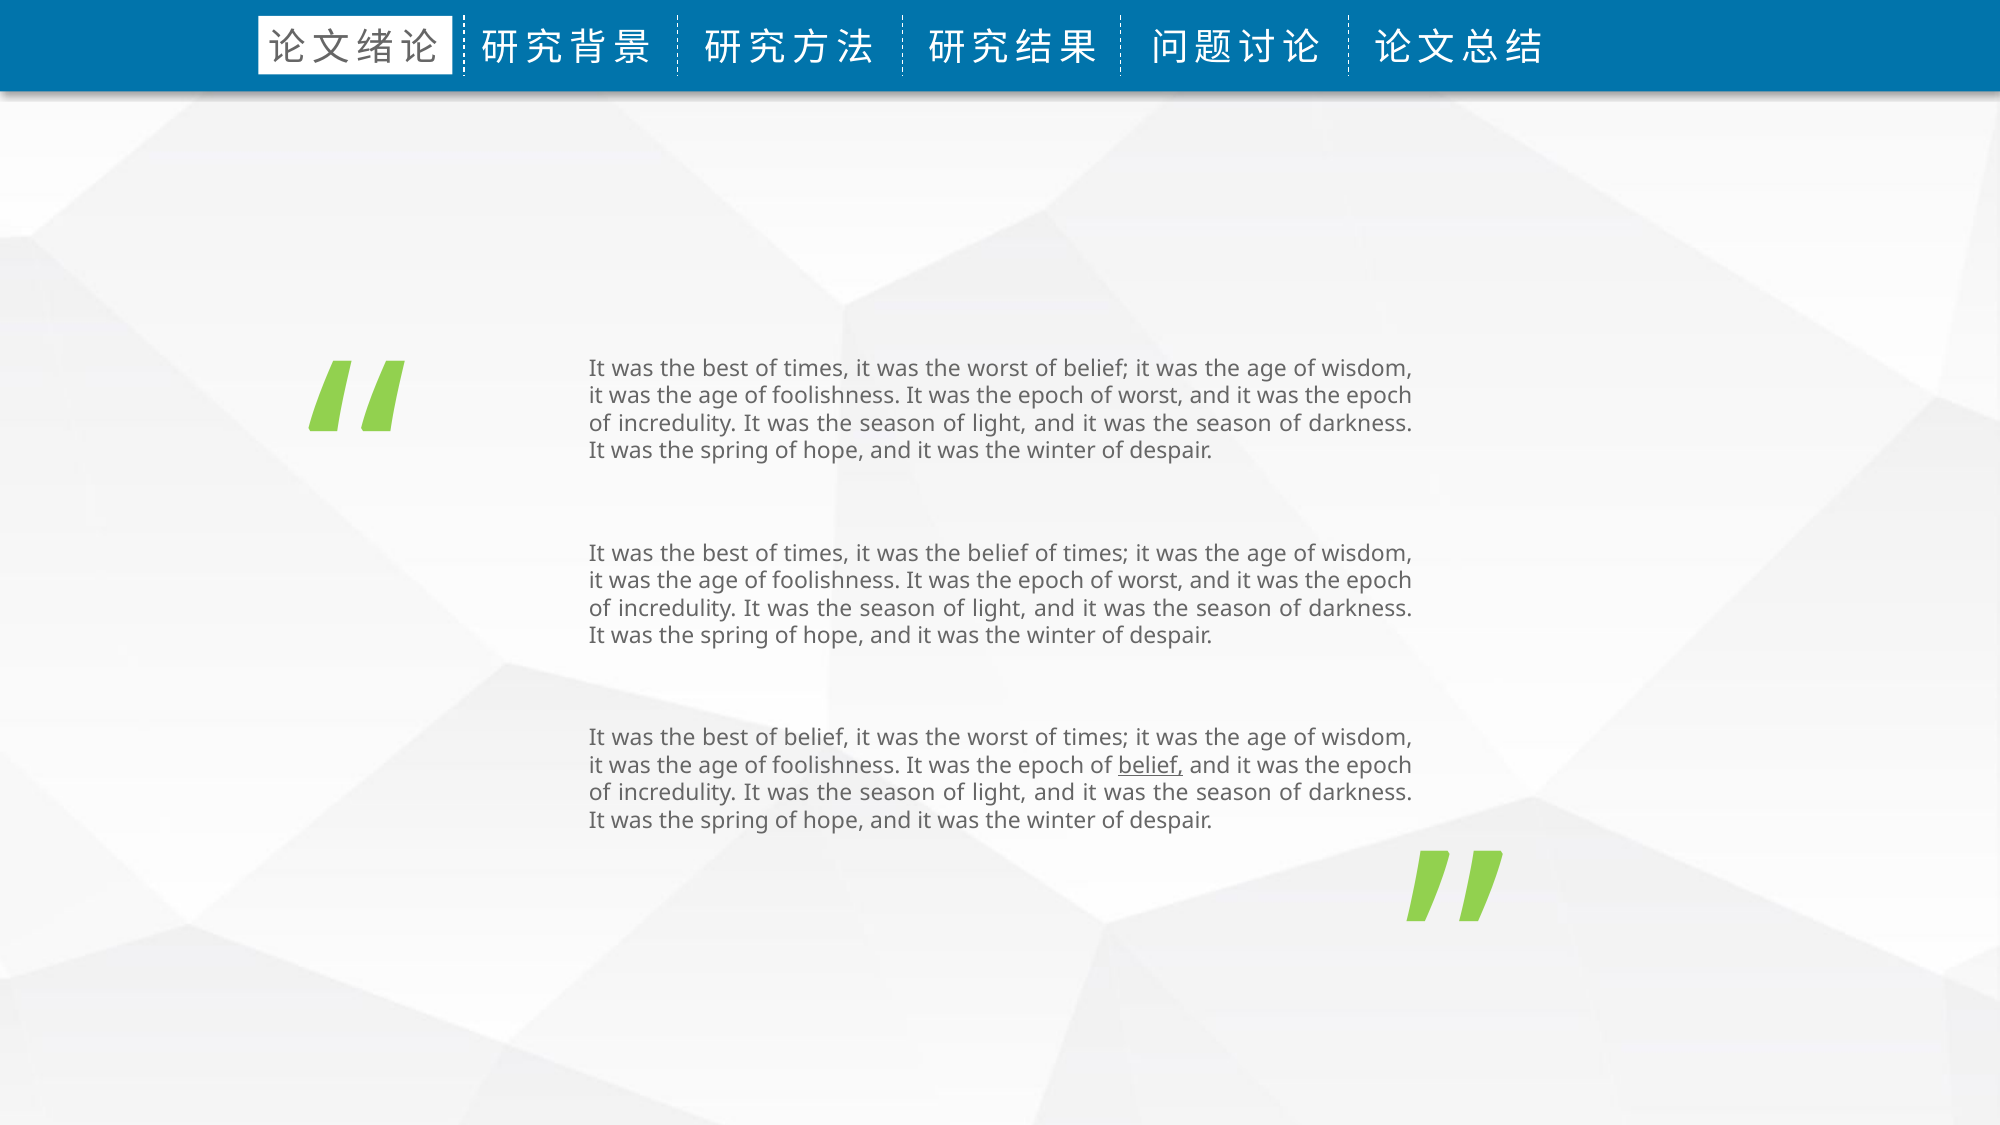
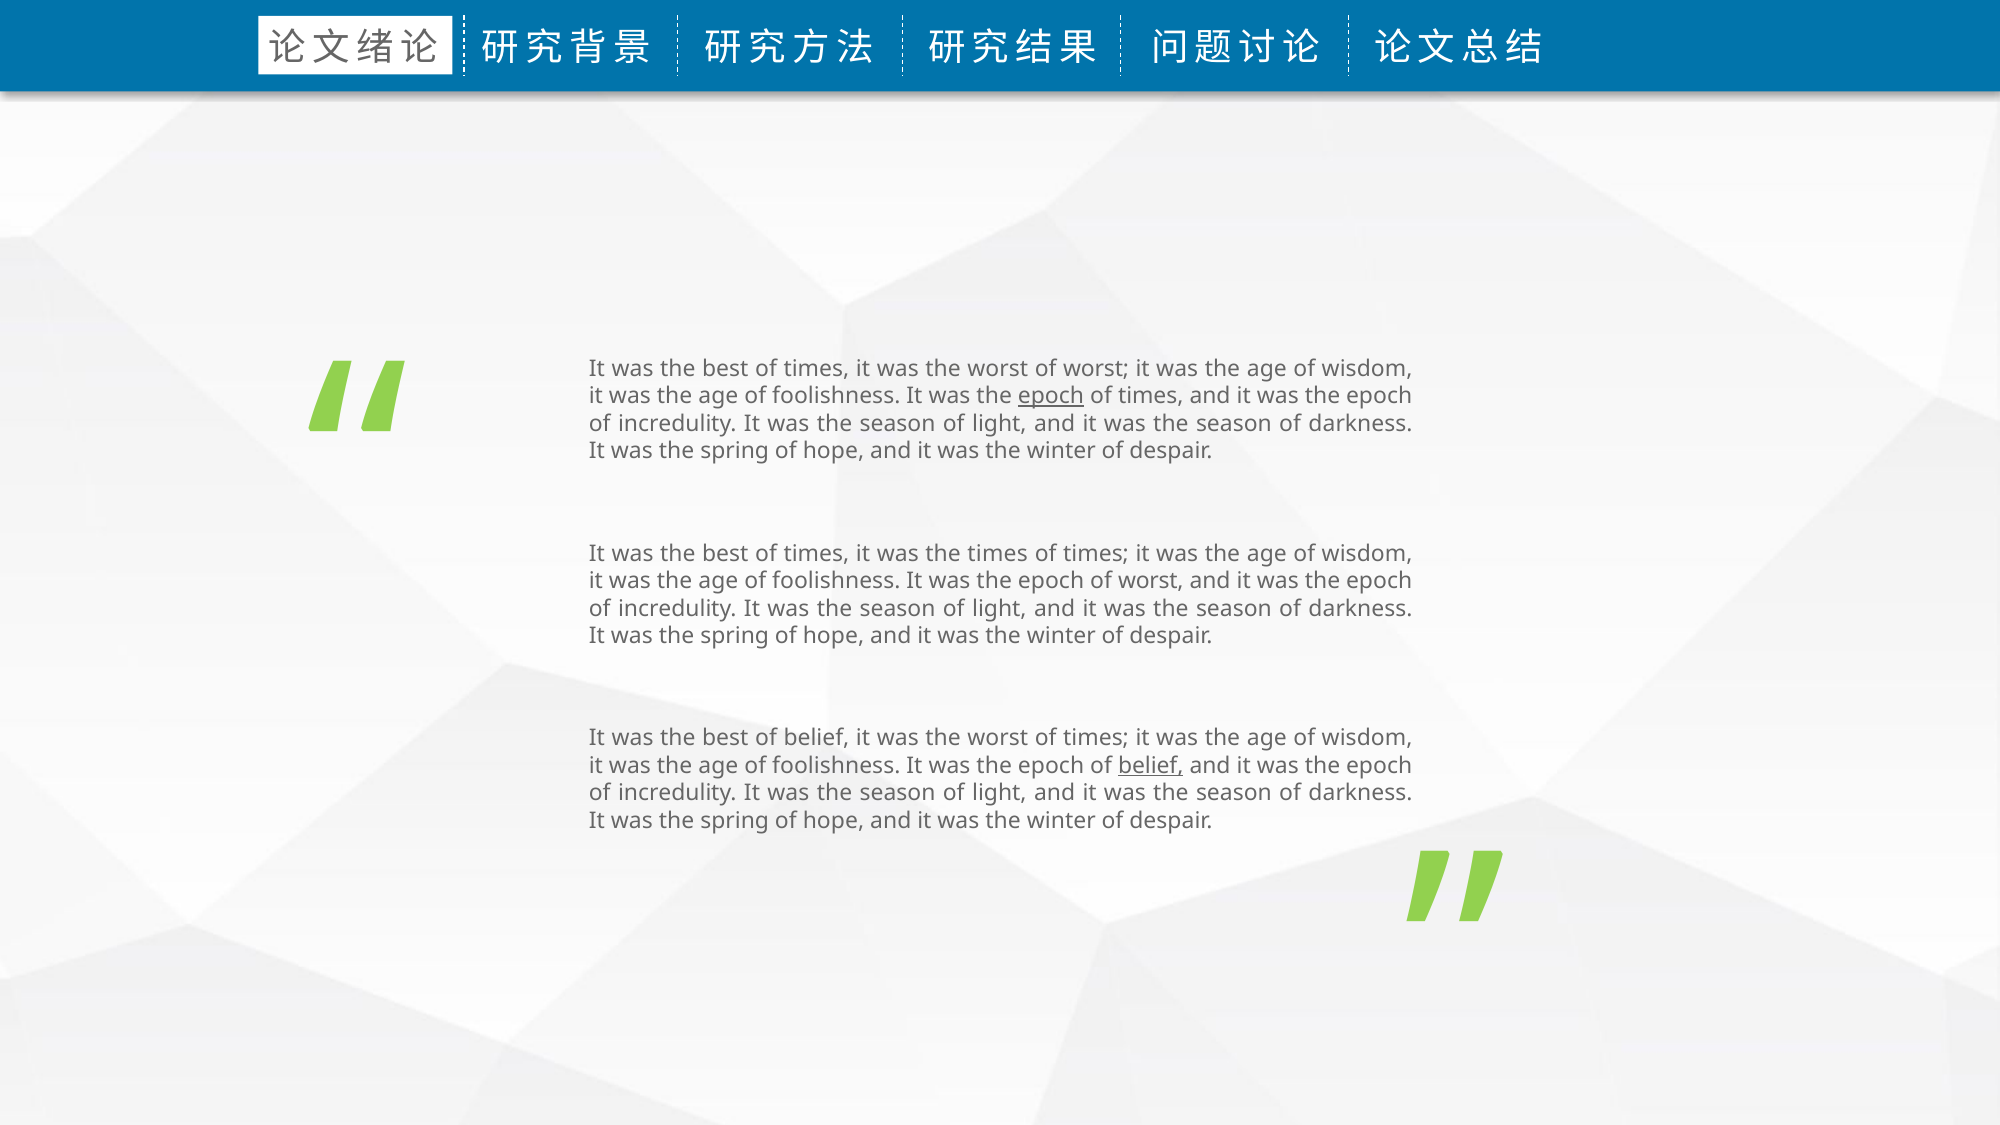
worst of belief: belief -> worst (1096, 369)
epoch underline: none -> present (1051, 396)
worst: worst -> times (1151, 396)
the belief: belief -> times (998, 553)
